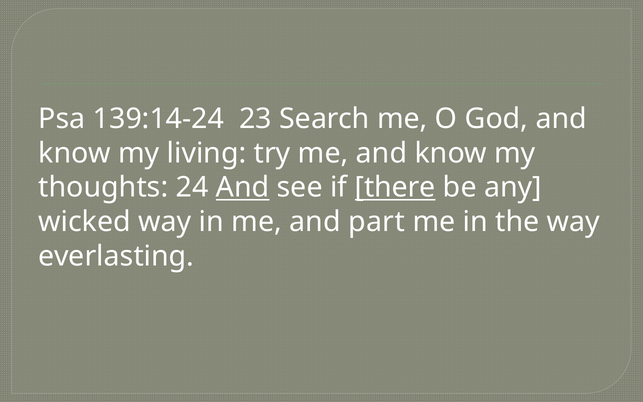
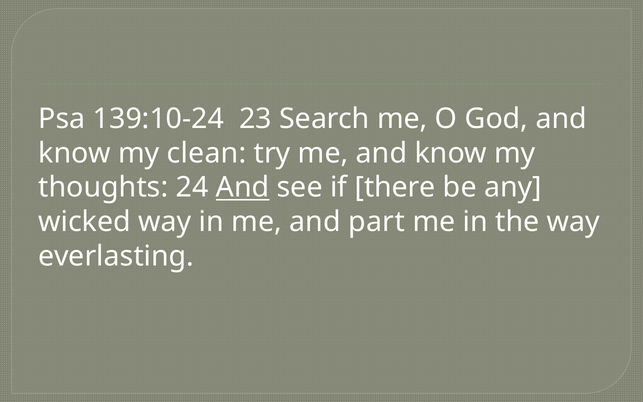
139:14-24: 139:14-24 -> 139:10-24 (159, 119)
living: living -> clean (206, 153)
there underline: present -> none (395, 187)
